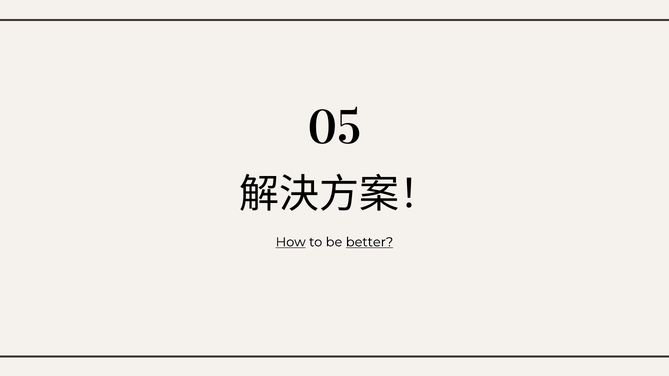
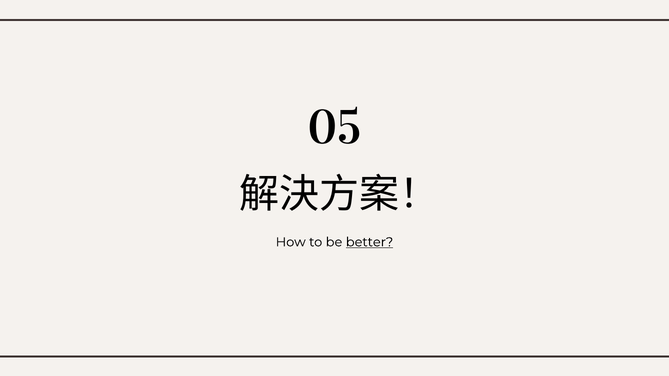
How underline: present -> none (291, 242)
